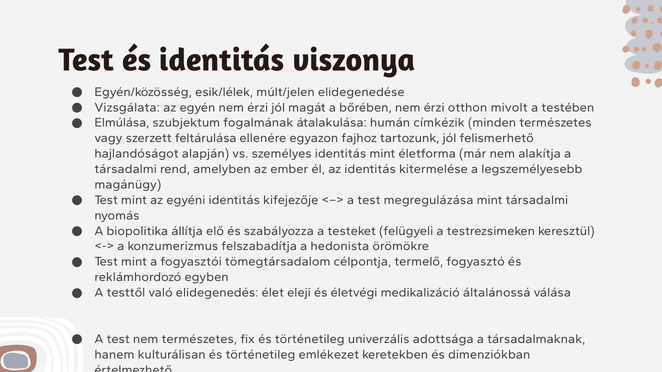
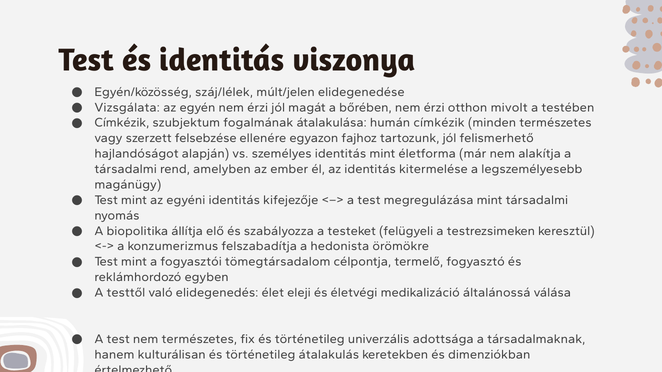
esik/lélek: esik/lélek -> száj/lélek (224, 92)
Elmúlása: Elmúlása -> Címkézik (122, 123)
feltárulása: feltárulása -> felsebzése (206, 138)
emlékezet: emlékezet -> átalakulás (329, 355)
